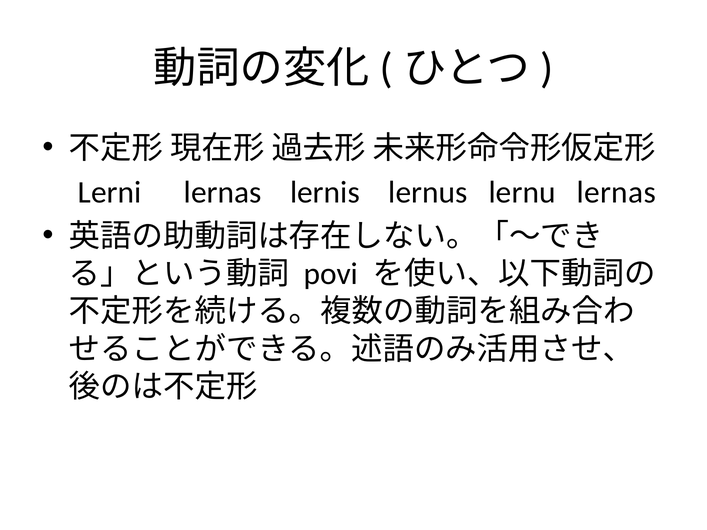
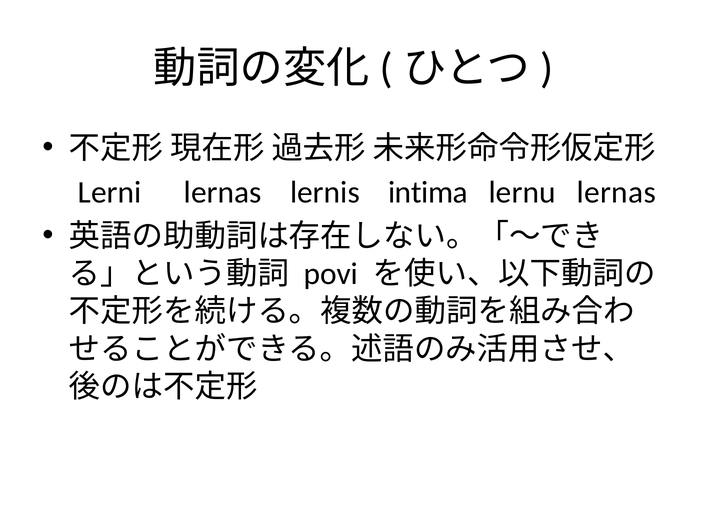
lernus: lernus -> intima (428, 192)
